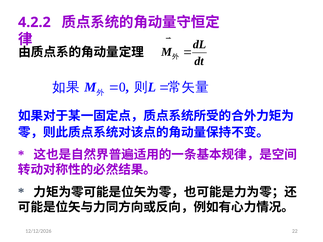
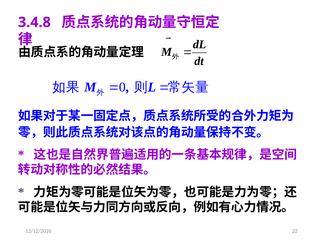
4.2.2: 4.2.2 -> 3.4.8 (34, 22)
